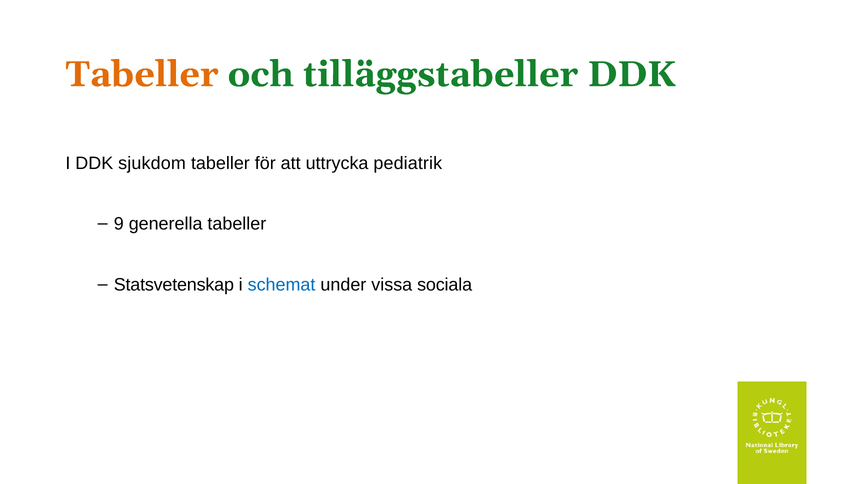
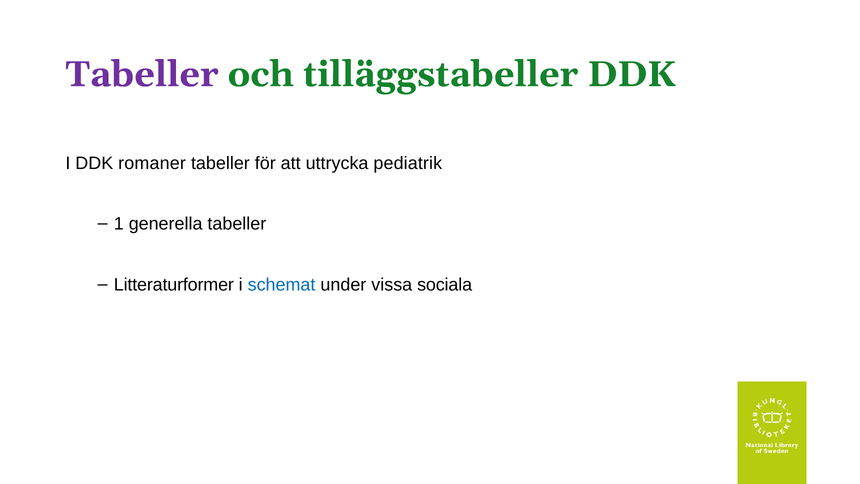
Tabeller colour: orange -> purple (142, 74)
sjukdom: sjukdom -> romaner (152, 163)
9: 9 -> 1 (119, 224)
Statsvetenskap: Statsvetenskap -> Litteraturformer (174, 285)
